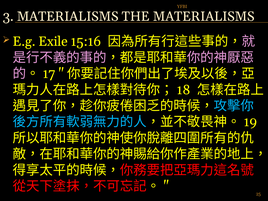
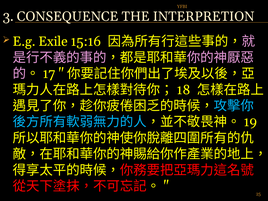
3 MATERIALISMS: MATERIALISMS -> CONSEQUENCE (68, 17)
THE MATERIALISMS: MATERIALISMS -> INTERPRETION (204, 17)
